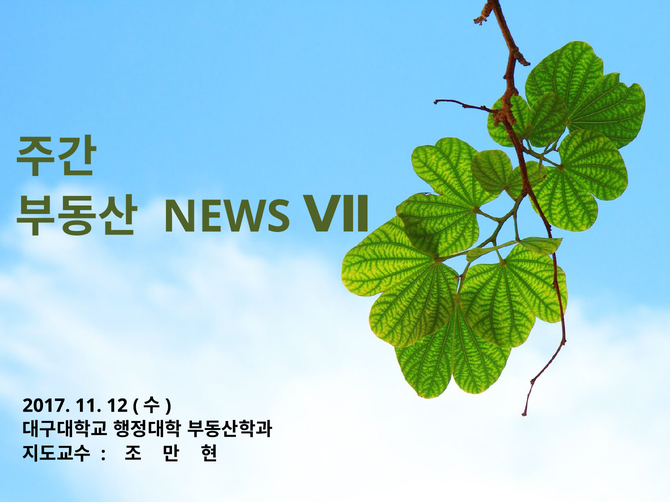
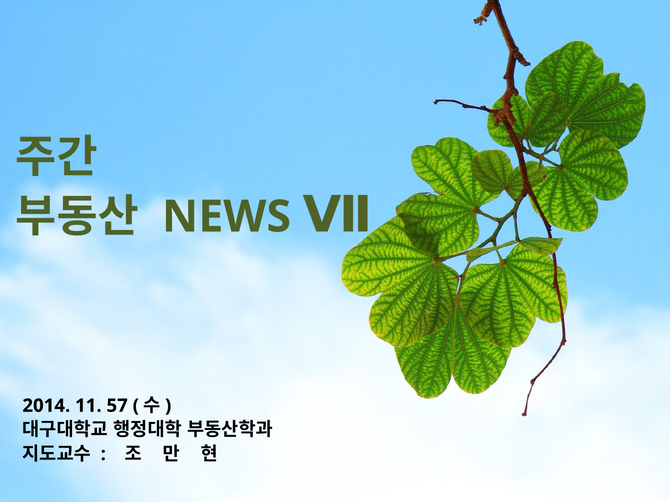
2017: 2017 -> 2014 (46, 406)
12: 12 -> 57 (117, 406)
